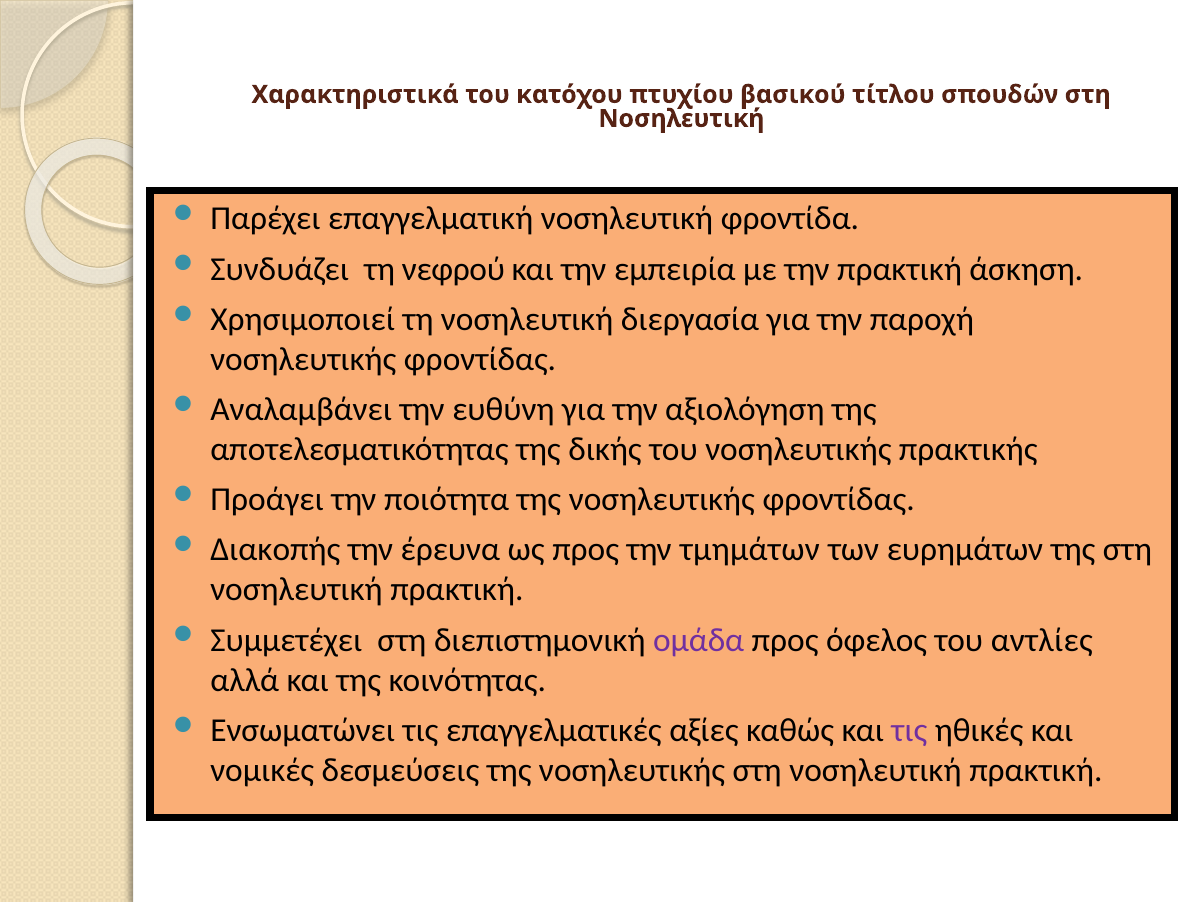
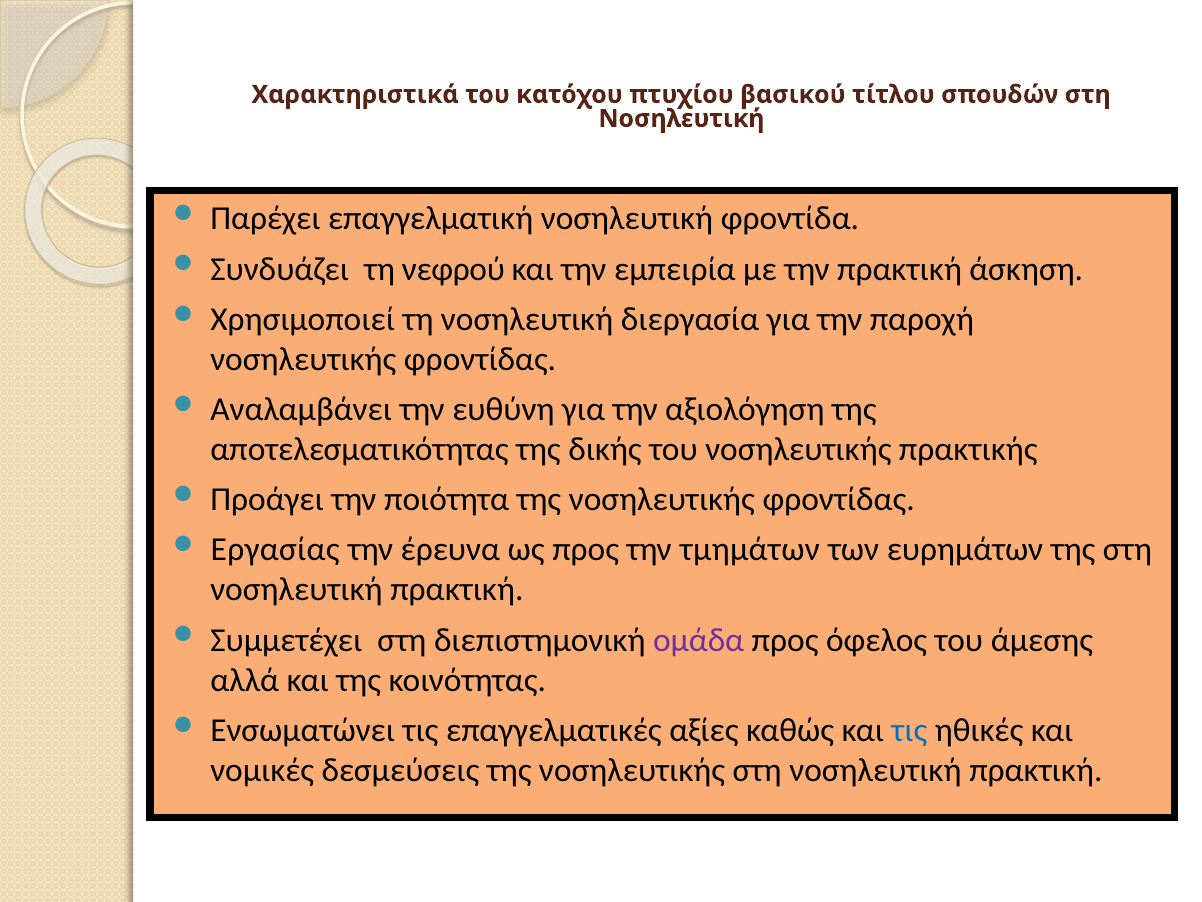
Διακοπής: Διακοπής -> Εργασίας (275, 549)
αντλίες: αντλίες -> άμεσης (1042, 640)
τις colour: purple -> blue (909, 730)
